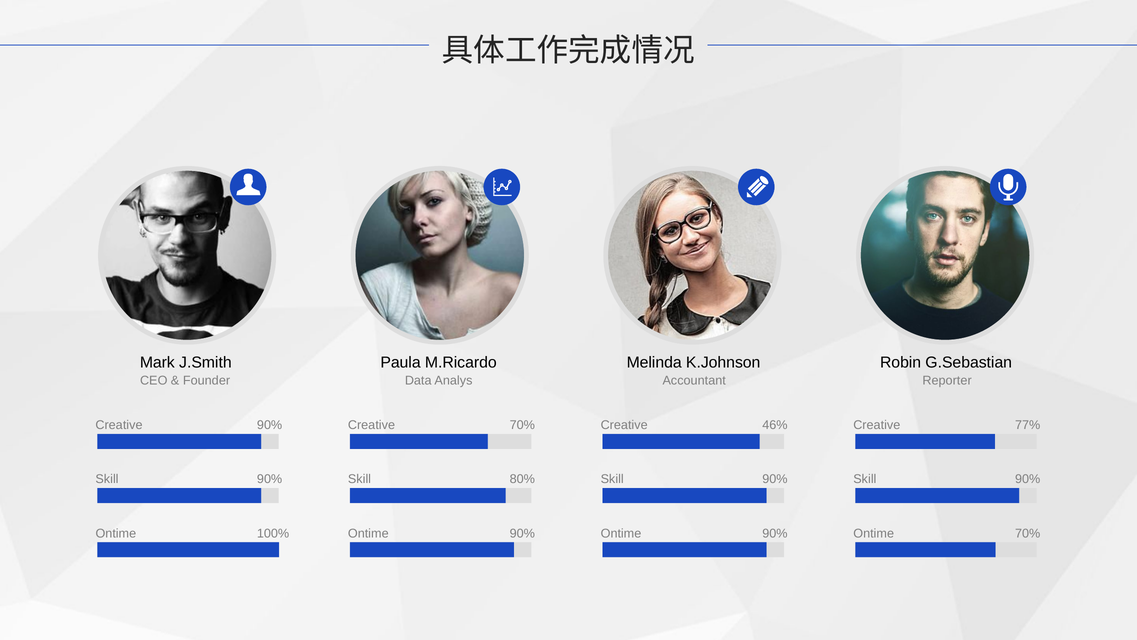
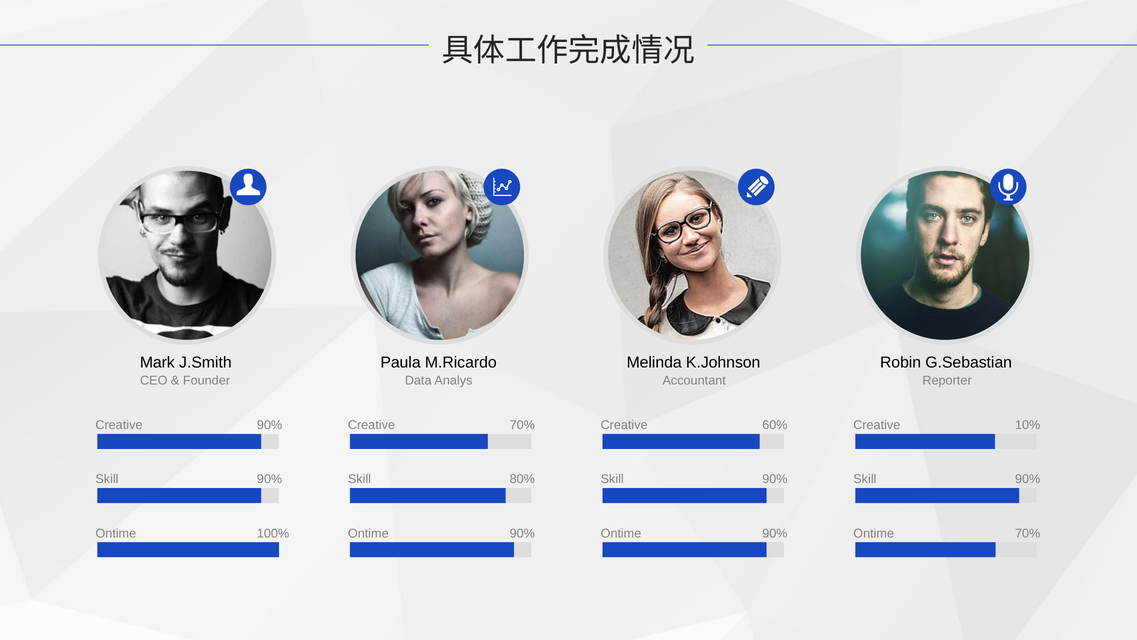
46%: 46% -> 60% (775, 425)
77%: 77% -> 10% (1028, 425)
